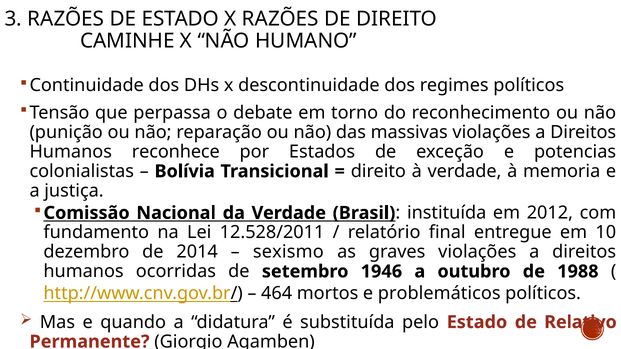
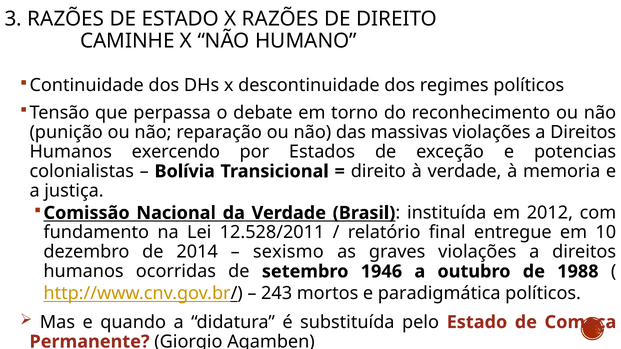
reconhece: reconhece -> exercendo (176, 152)
464: 464 -> 243 (277, 293)
problemáticos: problemáticos -> paradigmática (439, 293)
Relativo: Relativo -> Começa (580, 322)
